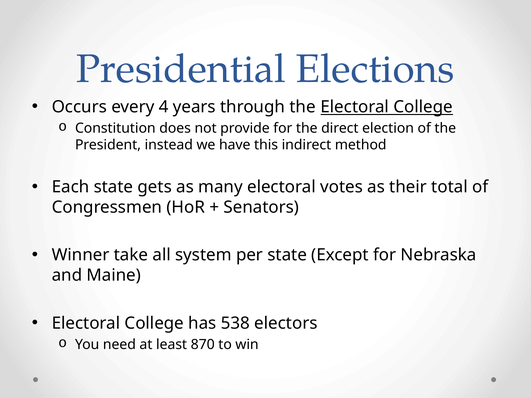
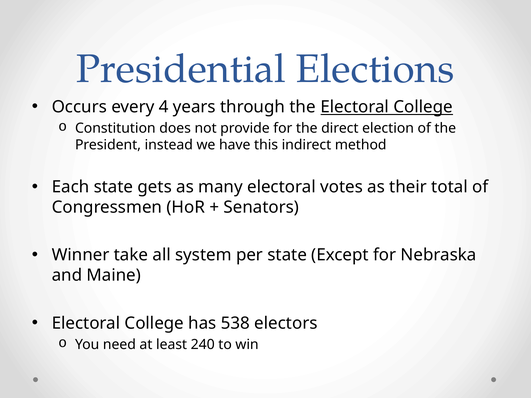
870: 870 -> 240 (203, 345)
